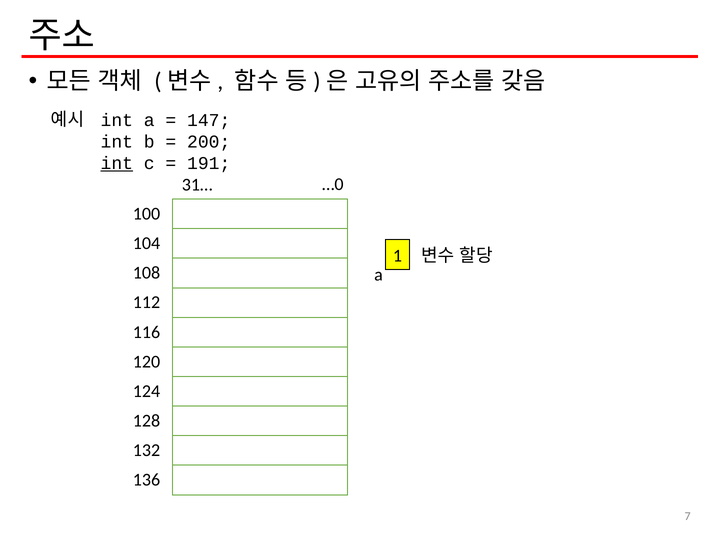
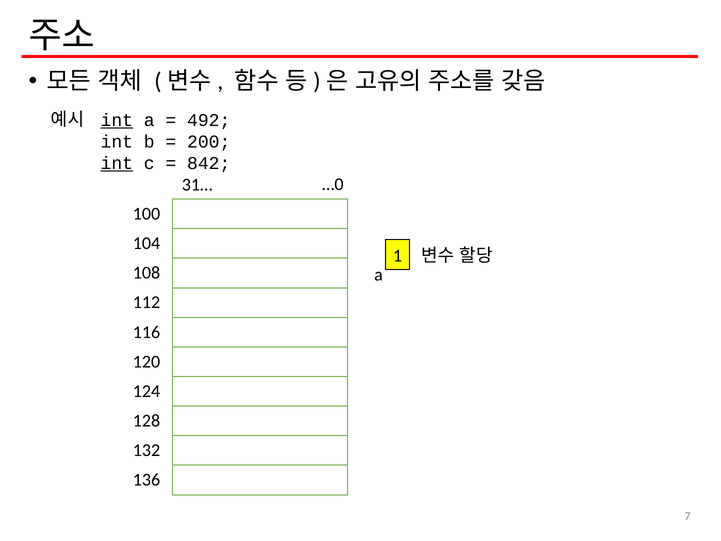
int underline: none -> present (117, 120)
147: 147 -> 492 (209, 120)
191: 191 -> 842 (209, 163)
